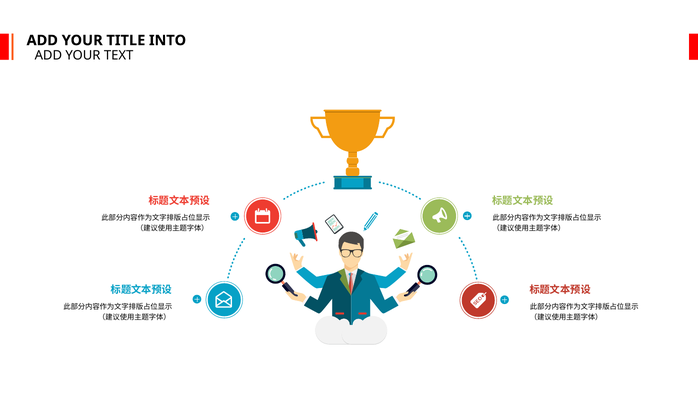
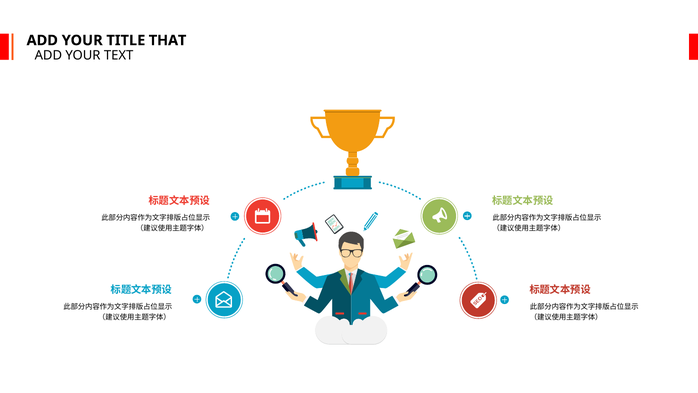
INTO: INTO -> THAT (168, 40)
